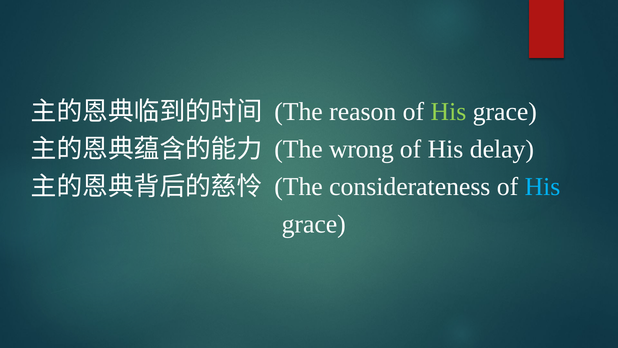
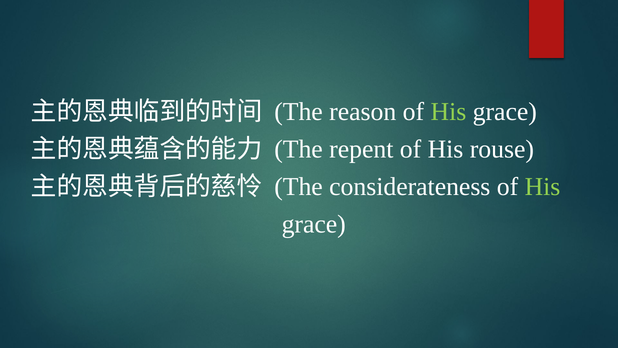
wrong: wrong -> repent (361, 149)
delay: delay -> rouse (502, 149)
His colour: light blue -> light green (543, 186)
